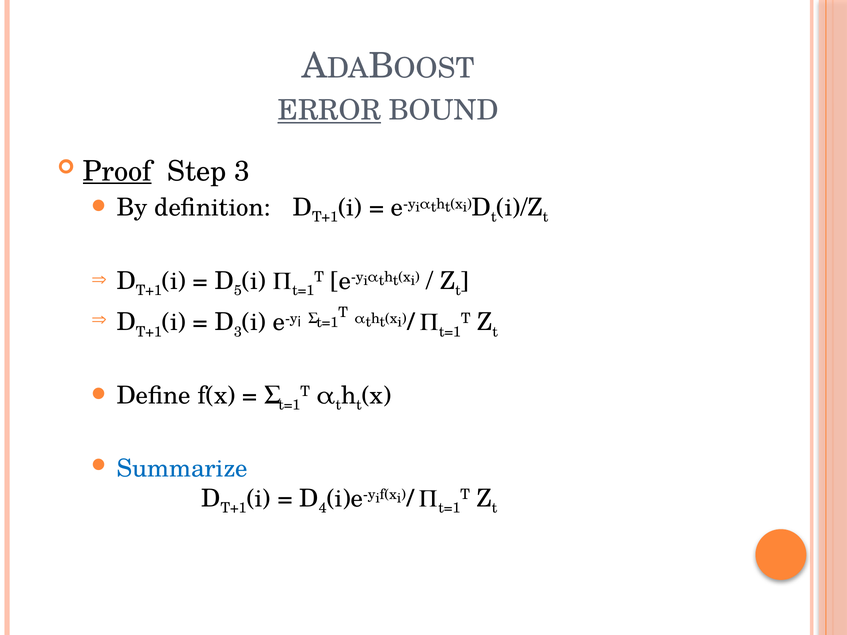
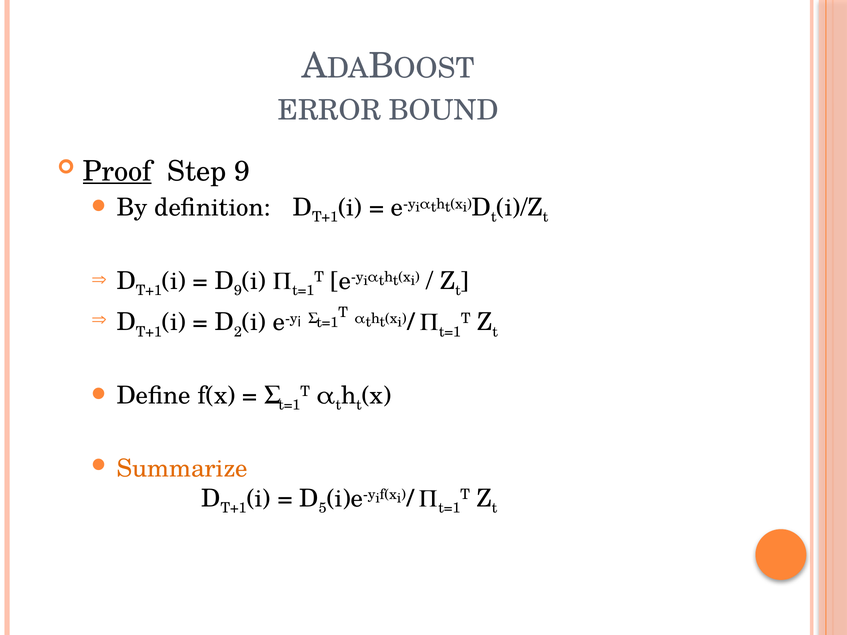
ERROR underline: present -> none (329, 111)
Step 3: 3 -> 9 (242, 171)
5: 5 -> 9 (238, 291)
3: 3 -> 2 (238, 332)
Summarize colour: blue -> orange (182, 469)
4: 4 -> 5 (323, 508)
